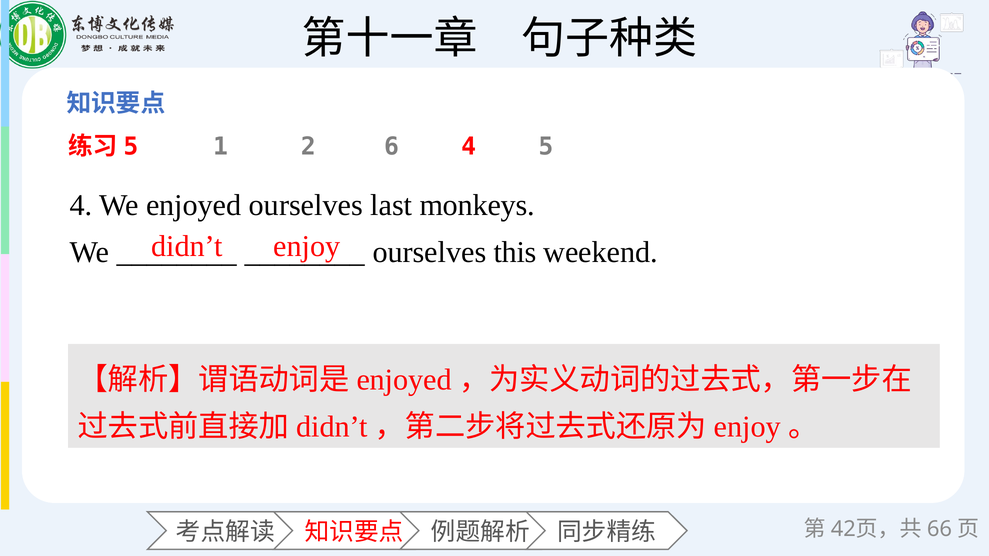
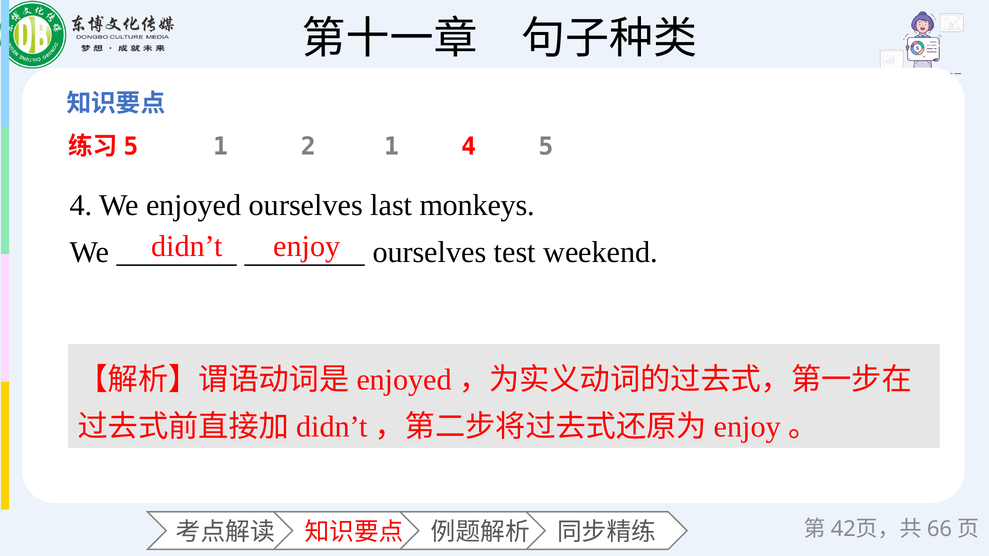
2 6: 6 -> 1 (392, 147)
this: this -> test (515, 253)
